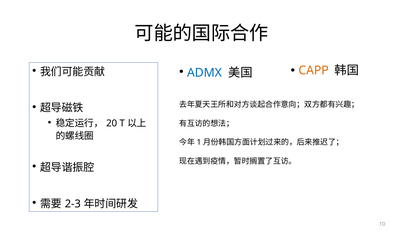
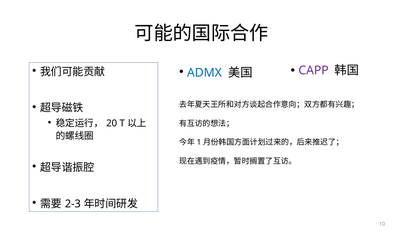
CAPP colour: orange -> purple (314, 71)
